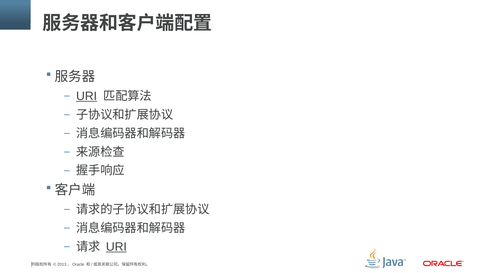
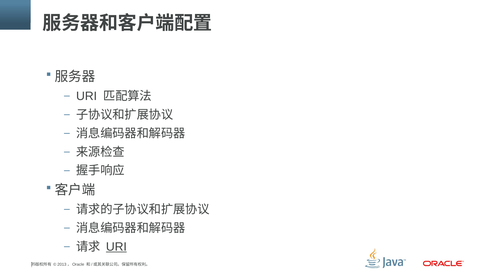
URI underline: present -> none (87, 96)
